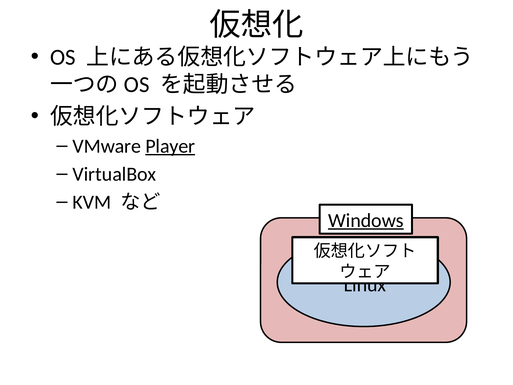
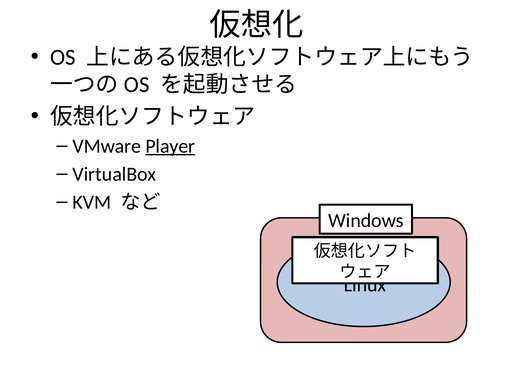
Windows underline: present -> none (366, 220)
